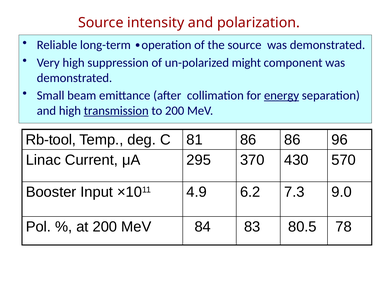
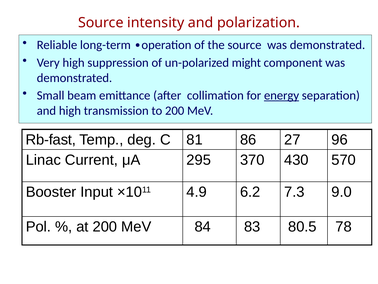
transmission underline: present -> none (116, 110)
Rb-tool: Rb-tool -> Rb-fast (51, 139)
86 86: 86 -> 27 (292, 139)
